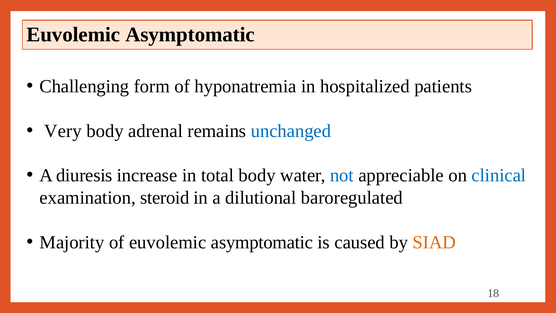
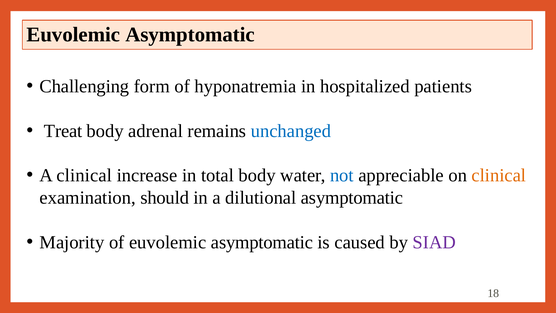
Very: Very -> Treat (63, 131)
A diuresis: diuresis -> clinical (84, 175)
clinical colour: blue -> orange (499, 175)
steroid: steroid -> should (165, 198)
dilutional baroregulated: baroregulated -> asymptomatic (352, 198)
SIAD colour: orange -> purple (434, 242)
